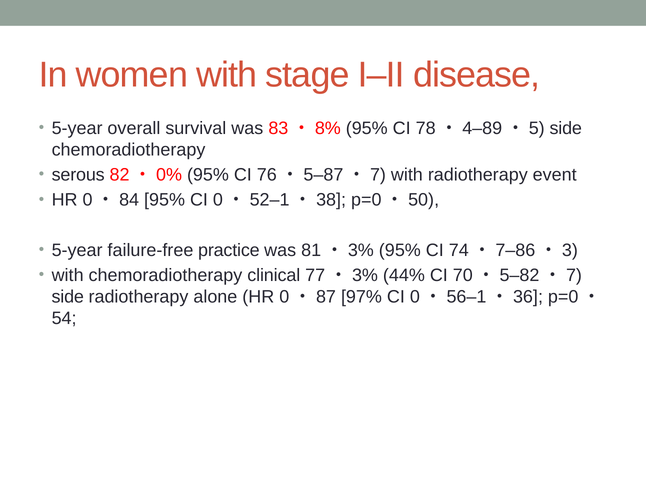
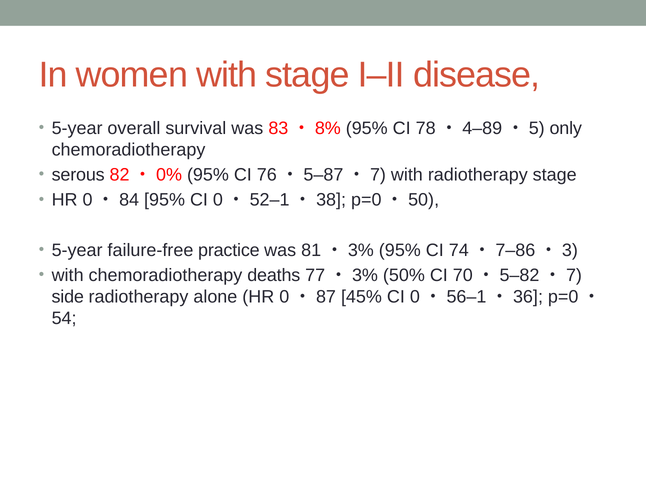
side: side -> only (566, 128)
radiotherapy event: event -> stage (555, 175)
clinical: clinical -> deaths (274, 276)
44%: 44% -> 50% (404, 276)
97%: 97% -> 45% (361, 297)
